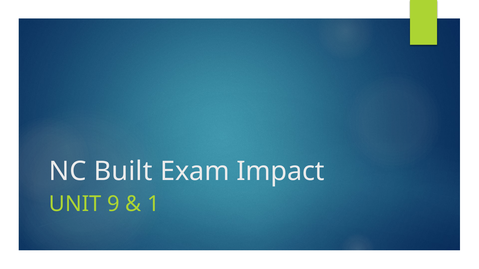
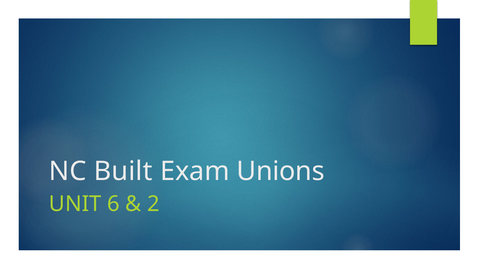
Impact: Impact -> Unions (281, 172)
9: 9 -> 6 (113, 204)
1: 1 -> 2 (153, 204)
